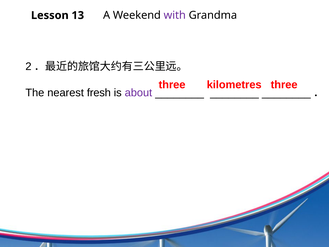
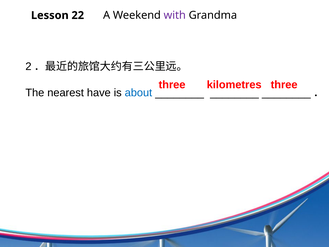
13: 13 -> 22 (78, 15)
fresh: fresh -> have (99, 93)
about colour: purple -> blue (138, 93)
